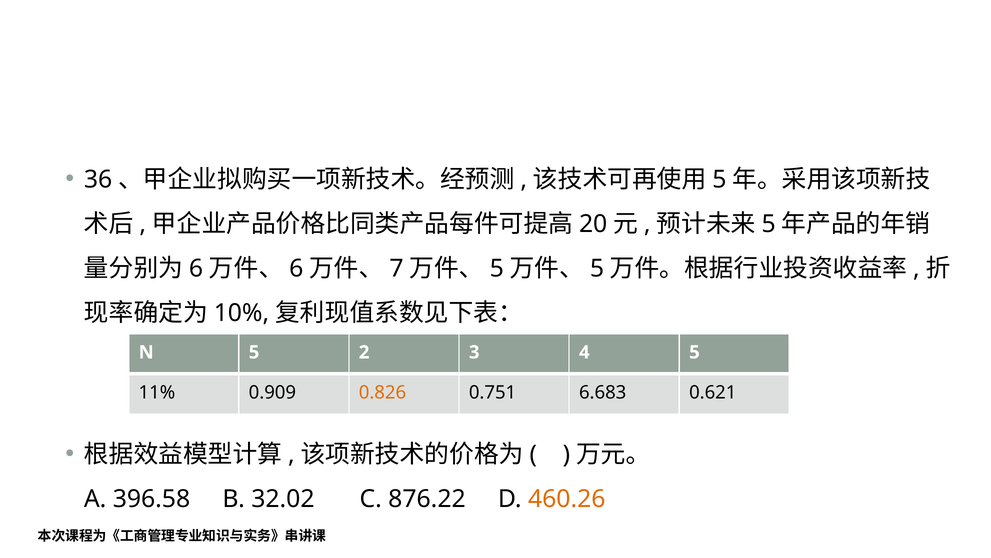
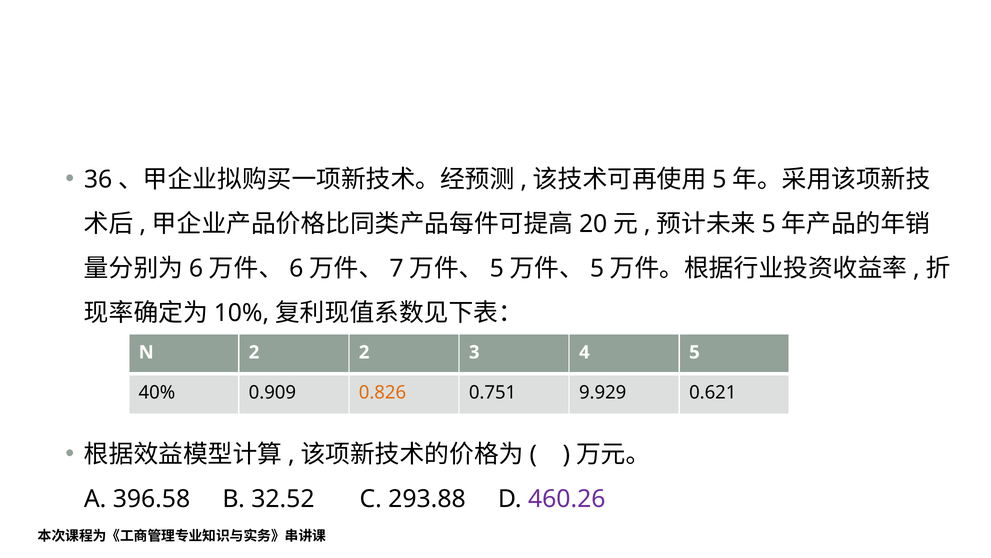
N 5: 5 -> 2 (254, 352)
11%: 11% -> 40% (157, 392)
6.683: 6.683 -> 9.929 (603, 392)
32.02: 32.02 -> 32.52 (283, 499)
876.22: 876.22 -> 293.88 (427, 499)
460.26 colour: orange -> purple (567, 499)
